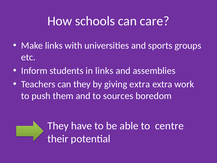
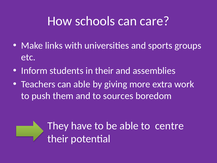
in links: links -> their (104, 71)
can they: they -> able (82, 84)
giving extra: extra -> more (140, 84)
